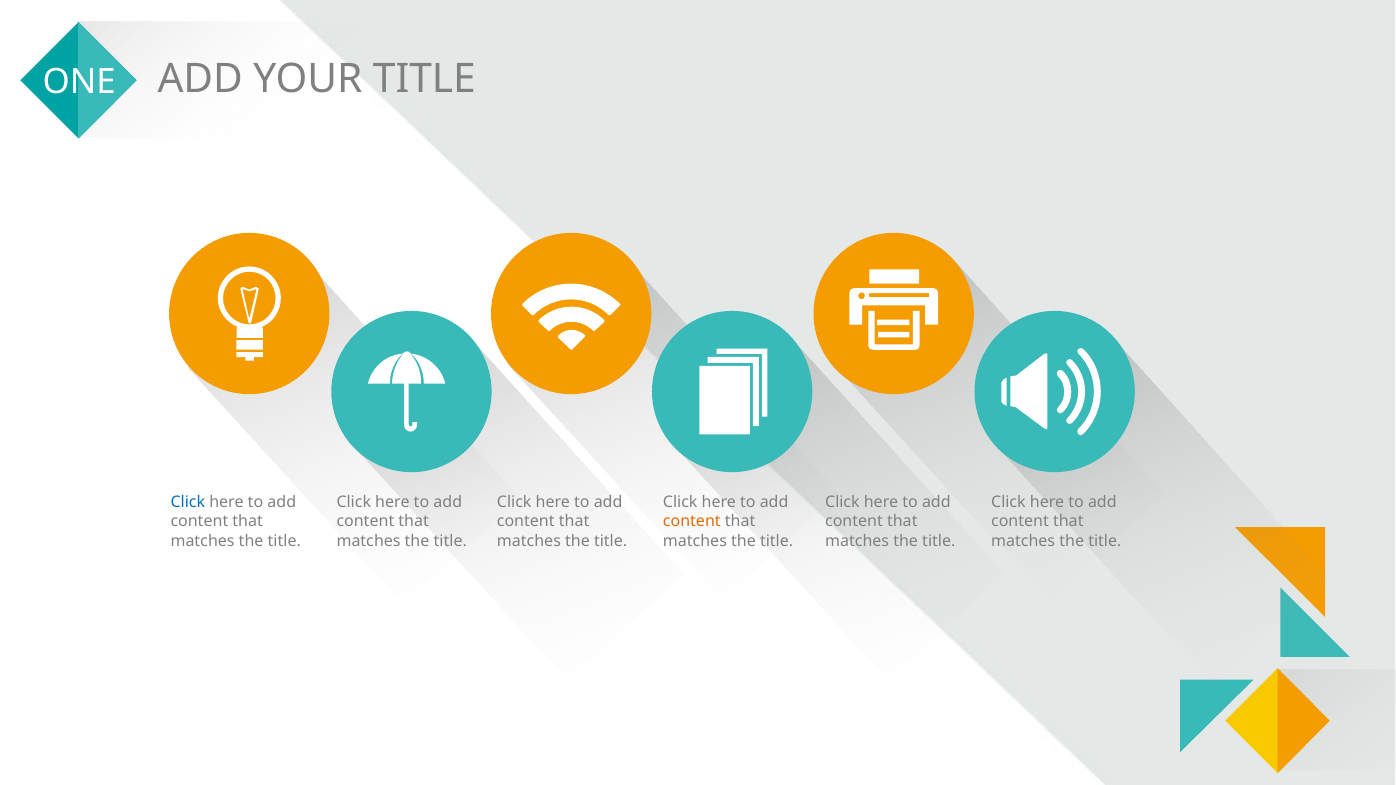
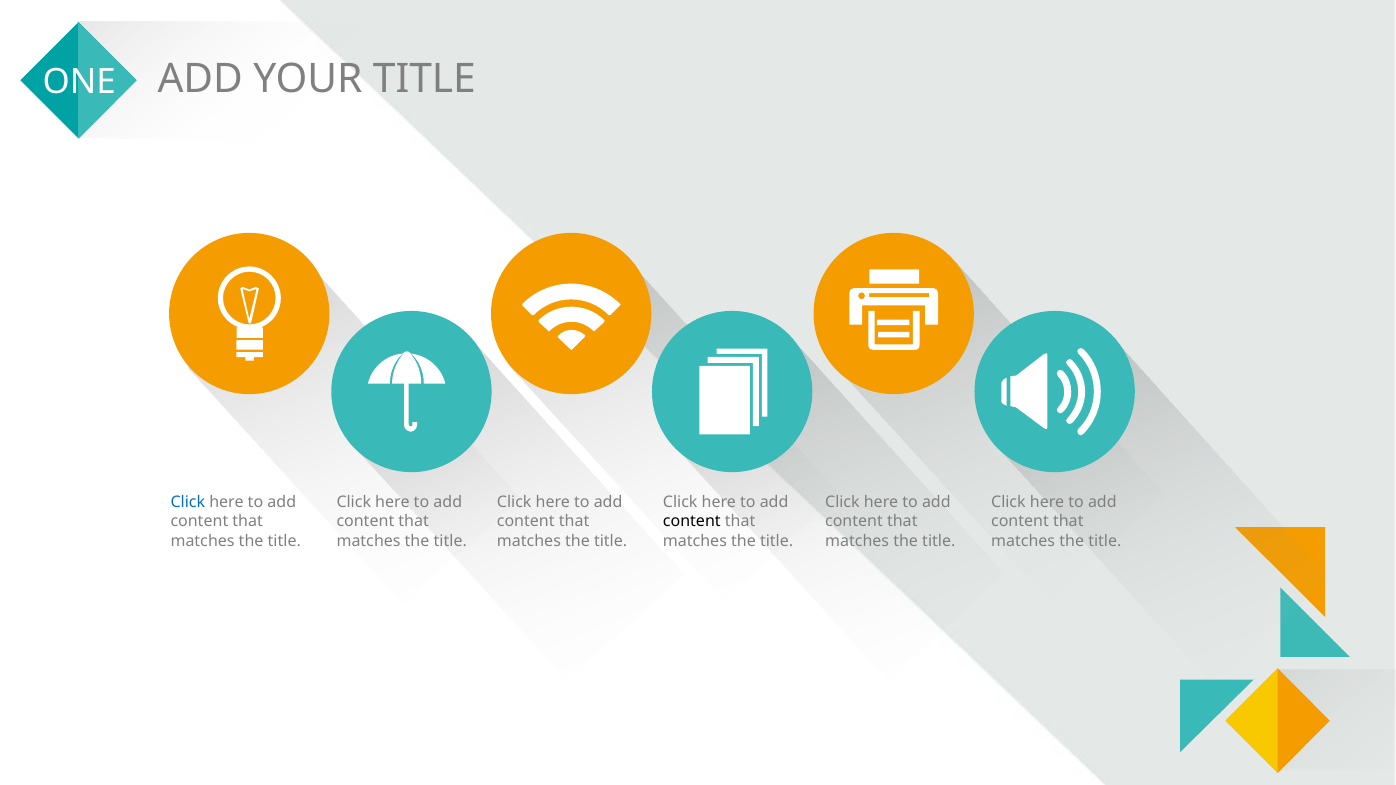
content colour: orange -> black (692, 522)
